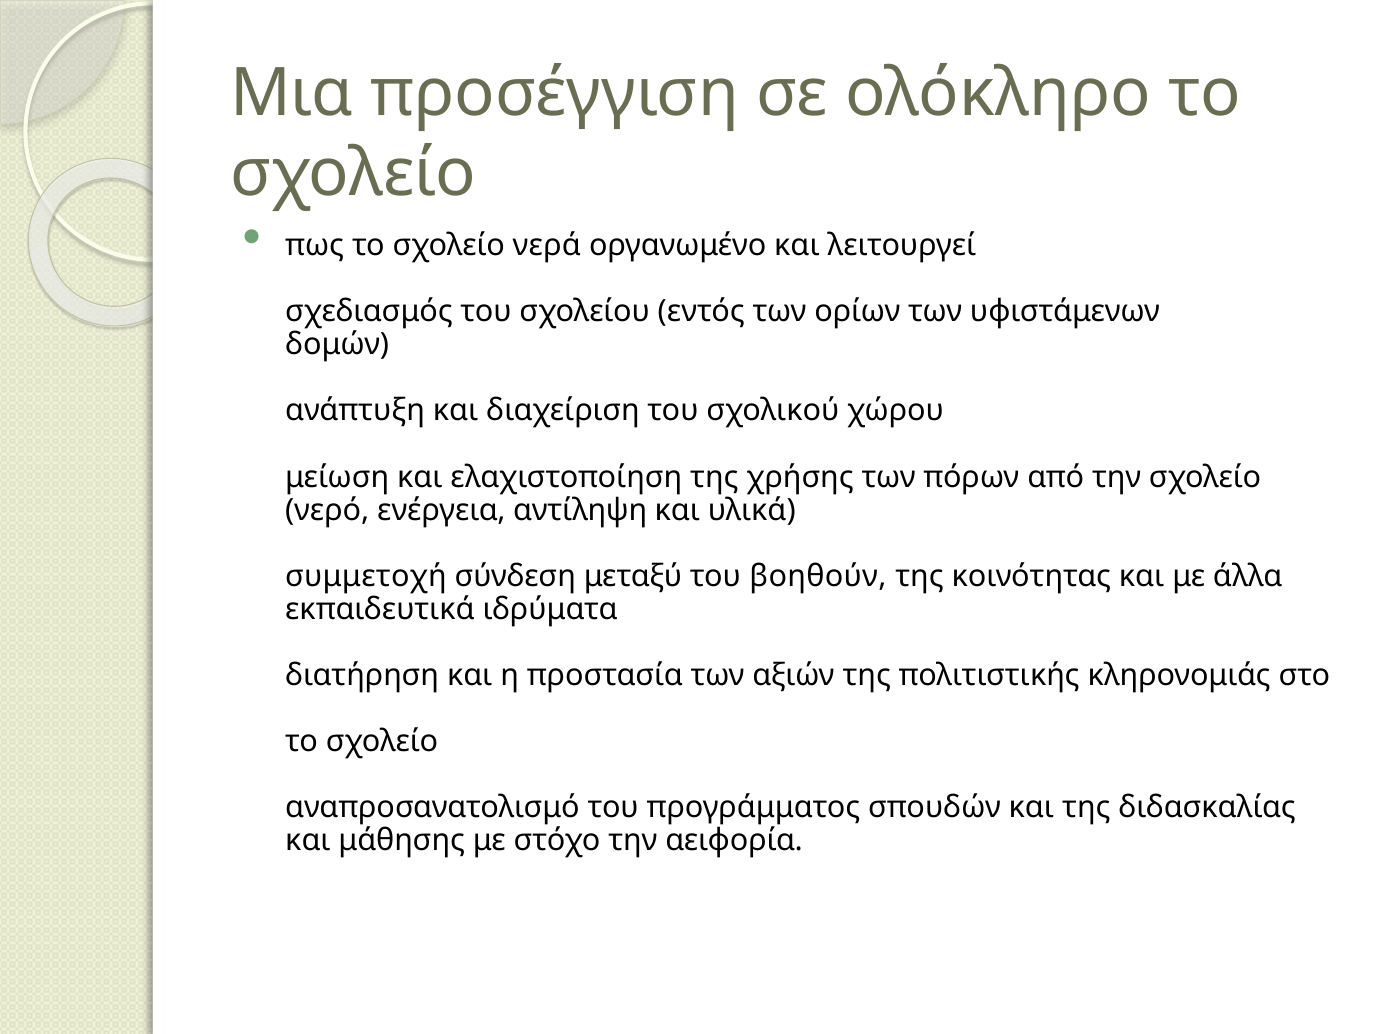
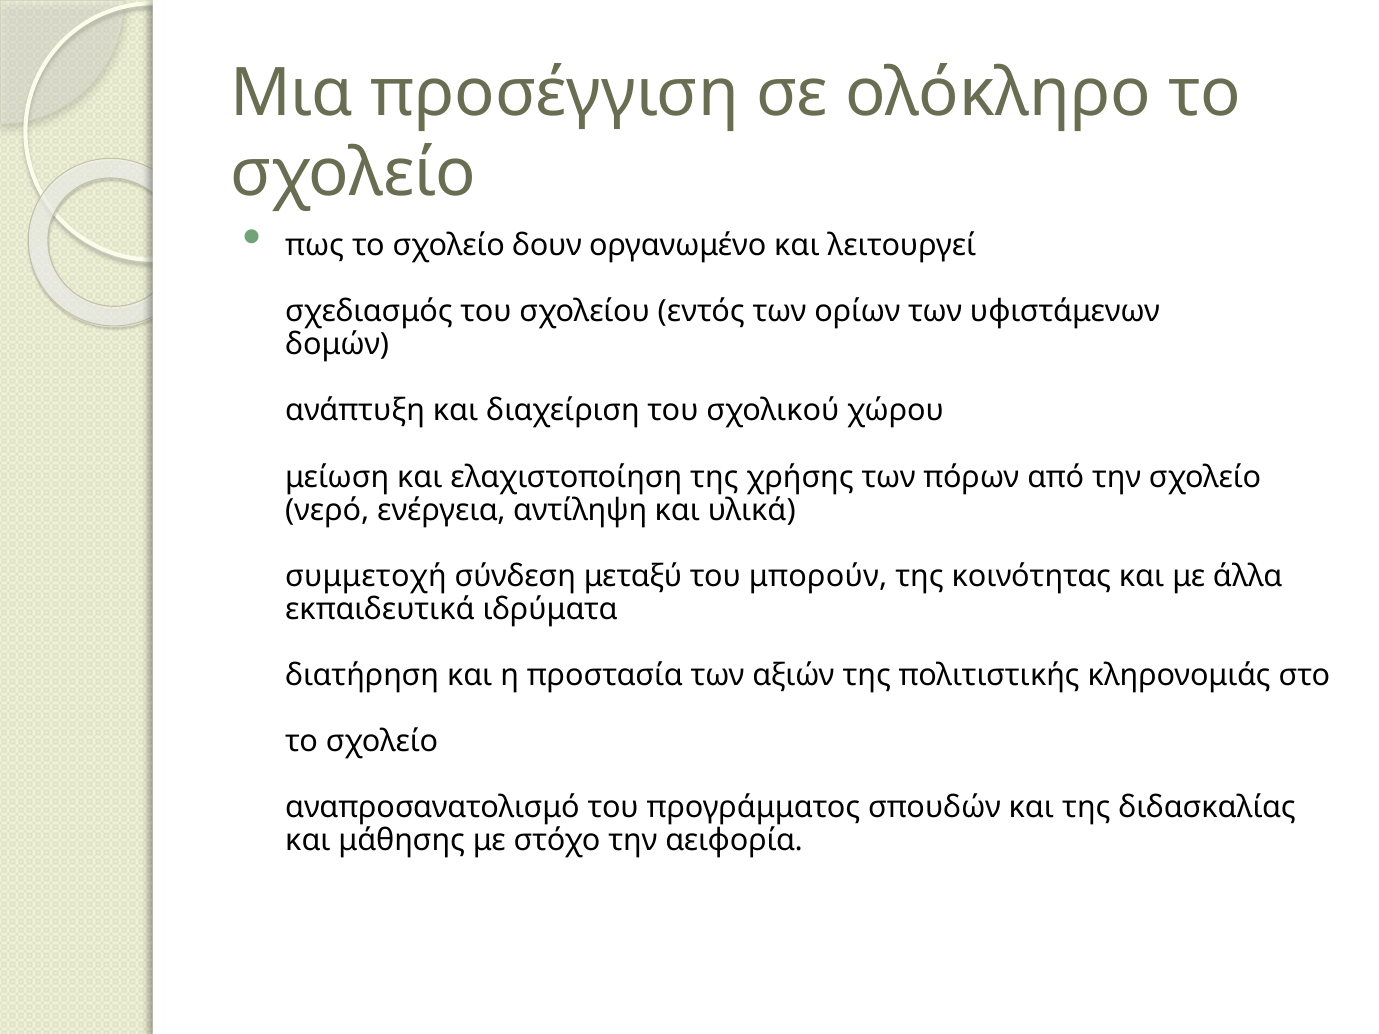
νερά: νερά -> δουν (547, 246)
βοηθούν: βοηθούν -> μπορούν (818, 576)
